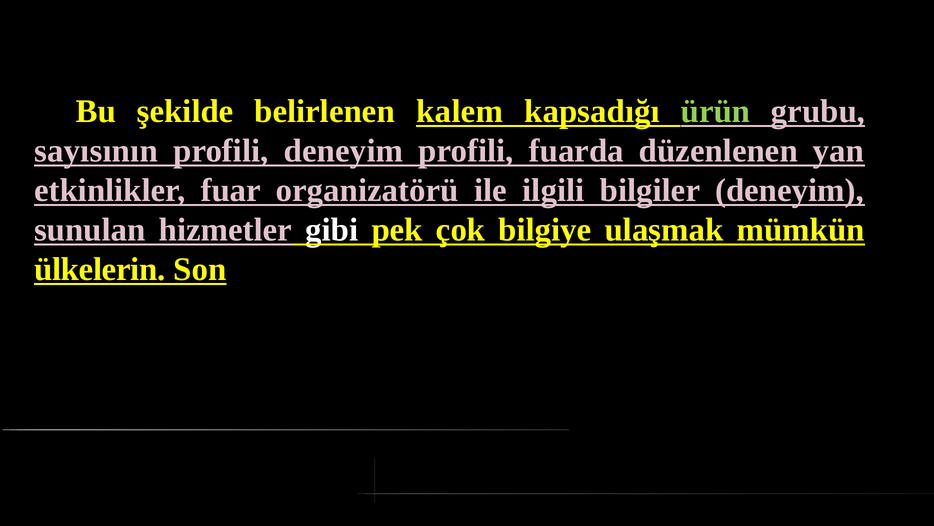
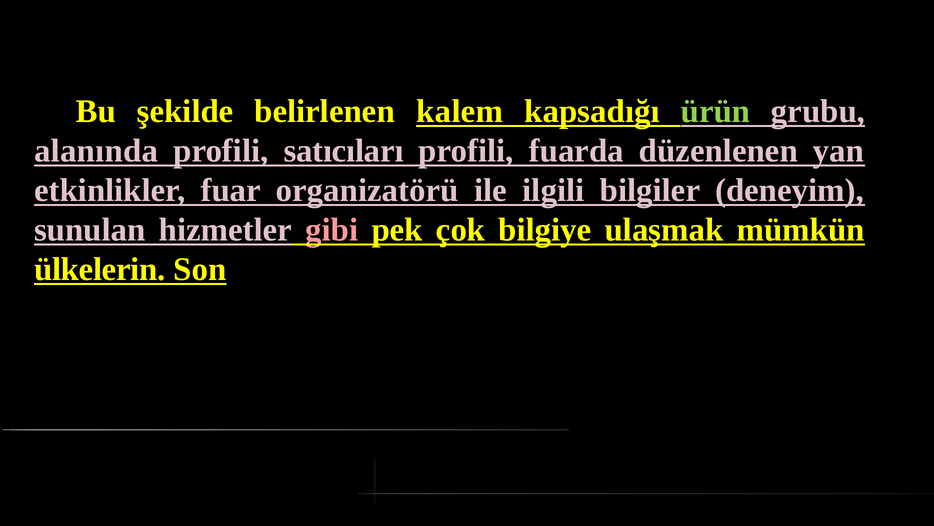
sayısının: sayısının -> alanında (96, 151)
profili deneyim: deneyim -> satıcıları (344, 151)
gibi colour: white -> pink (332, 230)
